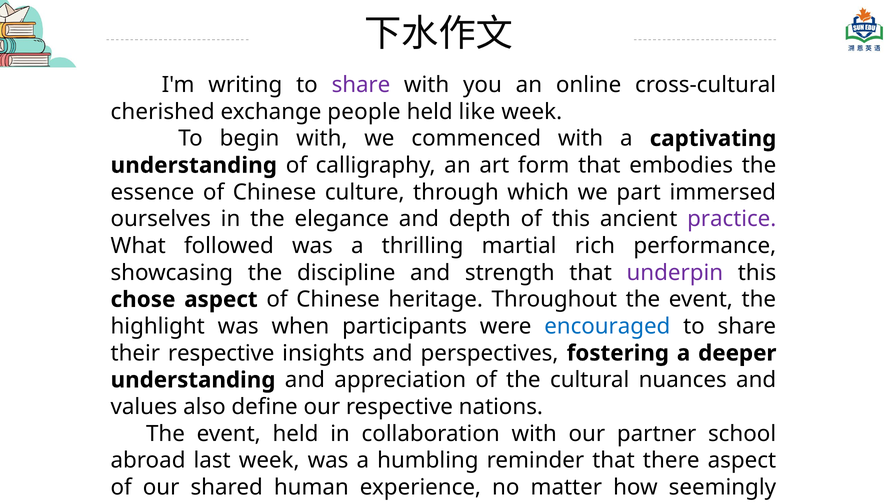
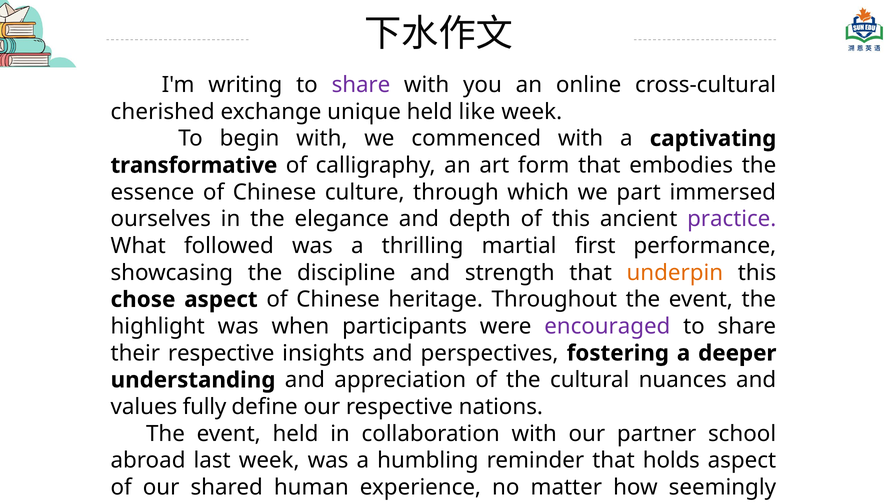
people: people -> unique (364, 112)
understanding: understanding -> transformative (194, 165)
rich: rich -> first (595, 246)
underpin colour: purple -> orange (675, 273)
encouraged colour: blue -> purple (607, 327)
also: also -> fully (205, 407)
that there: there -> holds (671, 461)
